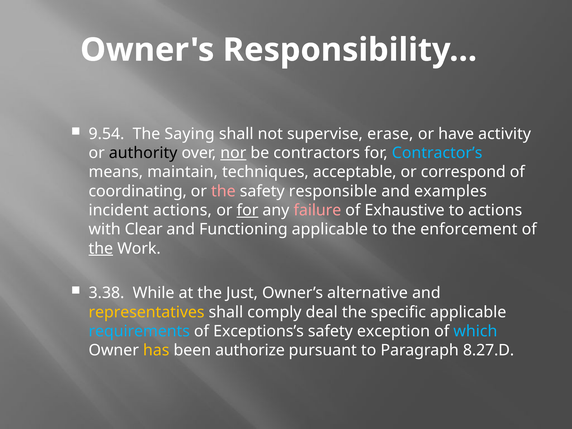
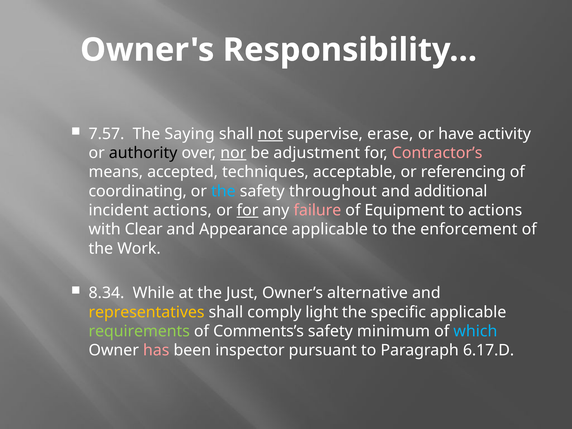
9.54: 9.54 -> 7.57 (106, 134)
not underline: none -> present (270, 134)
contractors: contractors -> adjustment (317, 153)
Contractor’s colour: light blue -> pink (437, 153)
maintain: maintain -> accepted (183, 172)
correspond: correspond -> referencing (463, 172)
the colour: pink -> light blue (223, 191)
responsible: responsible -> throughout (333, 191)
examples: examples -> additional (451, 191)
Exhaustive: Exhaustive -> Equipment (405, 210)
Functioning: Functioning -> Appearance (243, 229)
the underline: present -> none (101, 248)
3.38: 3.38 -> 8.34 (106, 293)
deal: deal -> light (322, 312)
requirements colour: light blue -> light green (139, 331)
Exceptions’s: Exceptions’s -> Comments’s (259, 331)
exception: exception -> minimum (393, 331)
has colour: yellow -> pink (156, 350)
authorize: authorize -> inspector (250, 350)
8.27.D: 8.27.D -> 6.17.D (489, 350)
